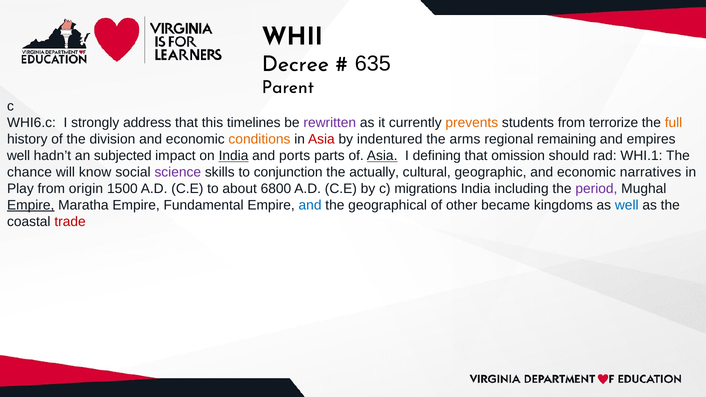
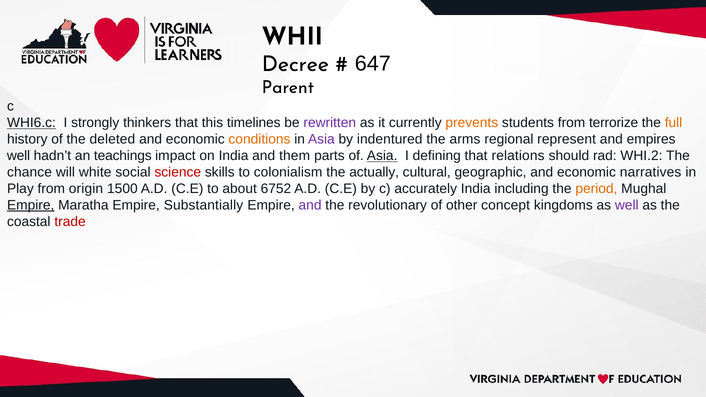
635: 635 -> 647 (373, 64)
WHI6.c underline: none -> present (31, 123)
address: address -> thinkers (147, 123)
division: division -> deleted (112, 139)
Asia colour: red -> purple (321, 139)
remaining: remaining -> represent (567, 139)
subjected: subjected -> teachings (123, 156)
India underline: present -> none (234, 156)
ports: ports -> them (295, 156)
omission: omission -> relations (518, 156)
WHI.1: WHI.1 -> WHI.2 (641, 156)
know: know -> white (95, 172)
science colour: purple -> red (178, 172)
conjunction: conjunction -> colonialism (288, 172)
6800: 6800 -> 6752 (276, 189)
migrations: migrations -> accurately (426, 189)
period colour: purple -> orange (596, 189)
Fundamental: Fundamental -> Substantially (203, 205)
and colour: blue -> purple (310, 205)
geographical: geographical -> revolutionary (388, 205)
became: became -> concept (506, 205)
well colour: blue -> purple (627, 205)
